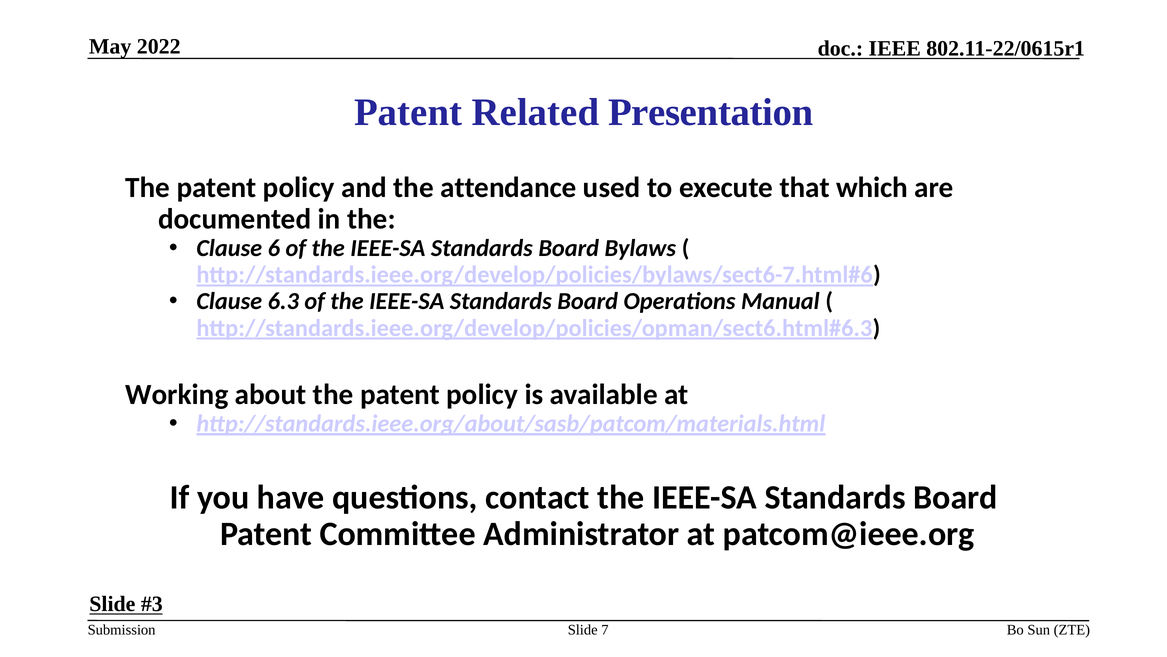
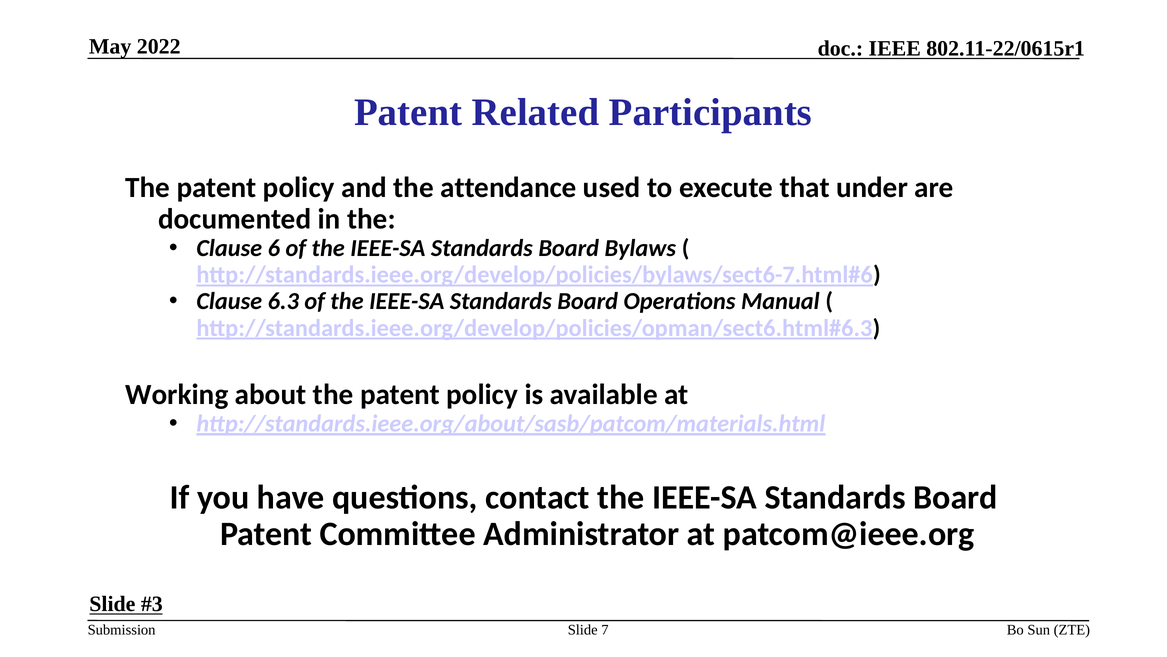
Presentation: Presentation -> Participants (711, 112)
which: which -> under (872, 188)
